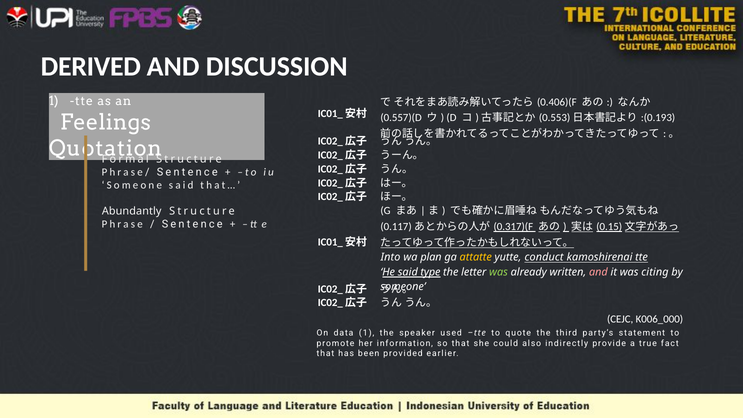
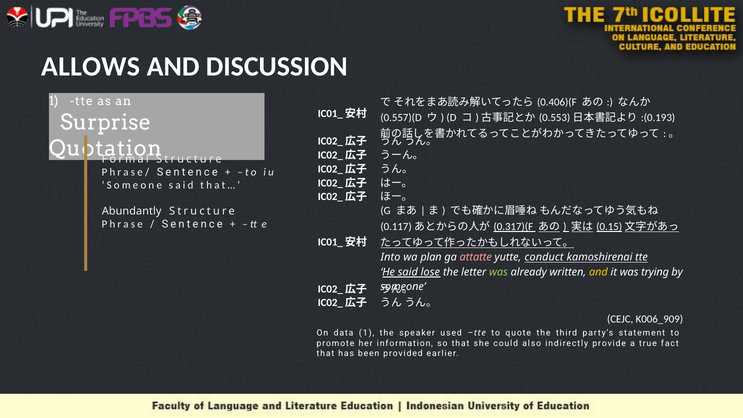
DERIVED: DERIVED -> ALLOWS (91, 67)
Feelings: Feelings -> Surprise (106, 122)
attatte colour: yellow -> pink (476, 257)
type: type -> lose (430, 272)
and colour: pink -> yellow (598, 272)
citing: citing -> trying (655, 272)
K006_000: K006_000 -> K006_909 (659, 319)
